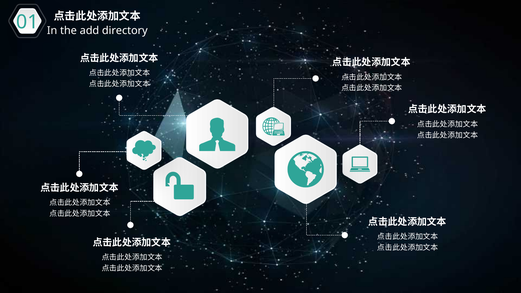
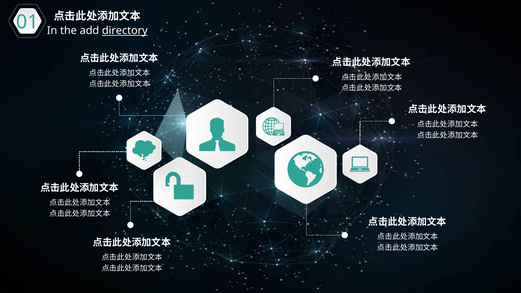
directory underline: none -> present (125, 31)
